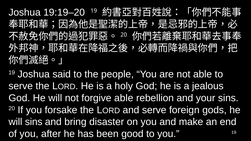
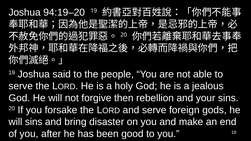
19:19–20: 19:19–20 -> 94:19–20 (64, 12)
forgive able: able -> then (124, 98)
